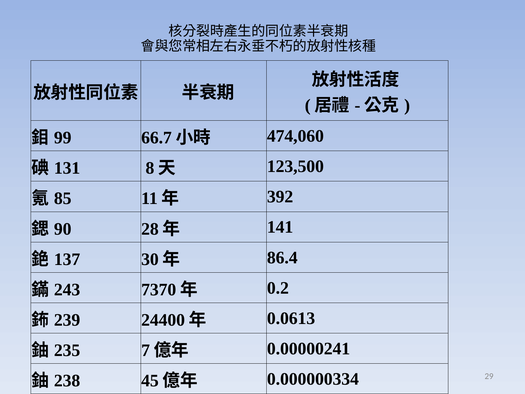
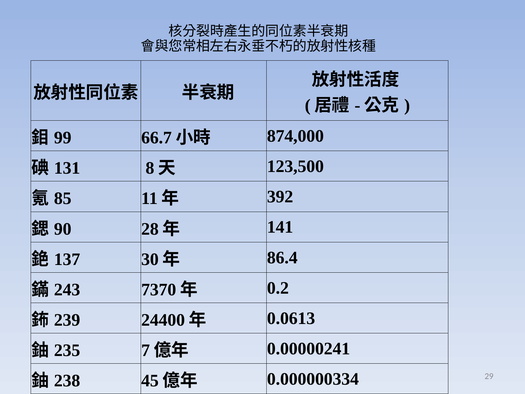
474,060: 474,060 -> 874,000 (295, 136)
